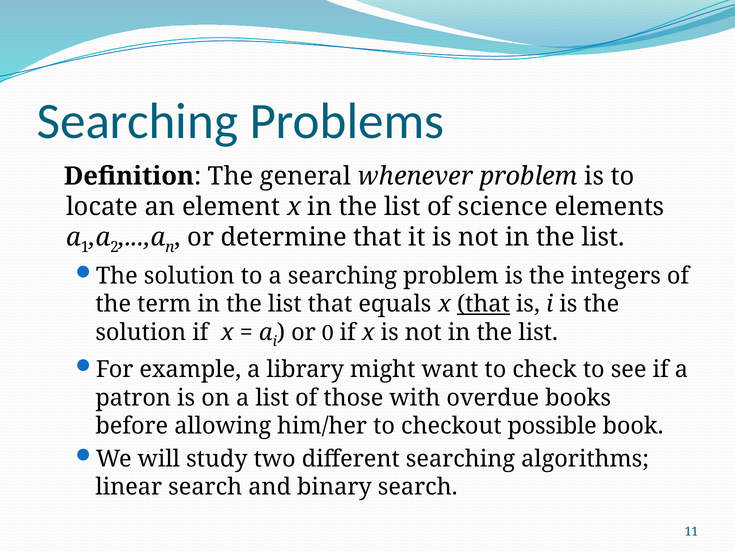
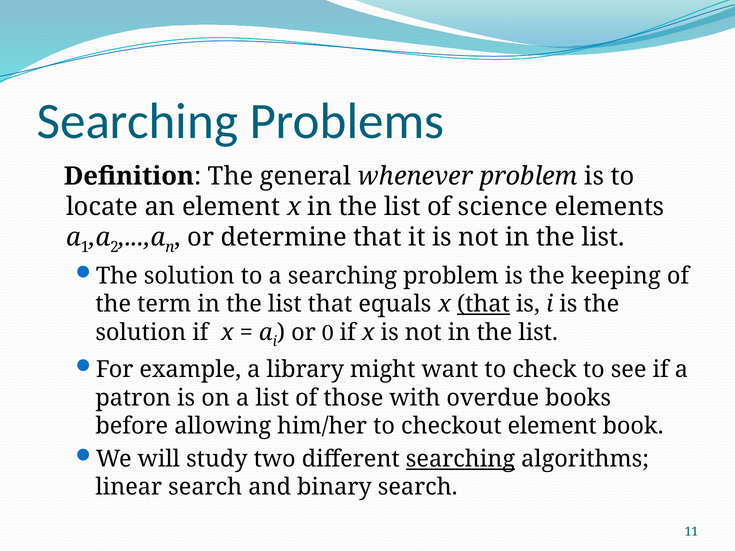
integers: integers -> keeping (616, 276)
checkout possible: possible -> element (552, 426)
searching underline: none -> present (460, 459)
